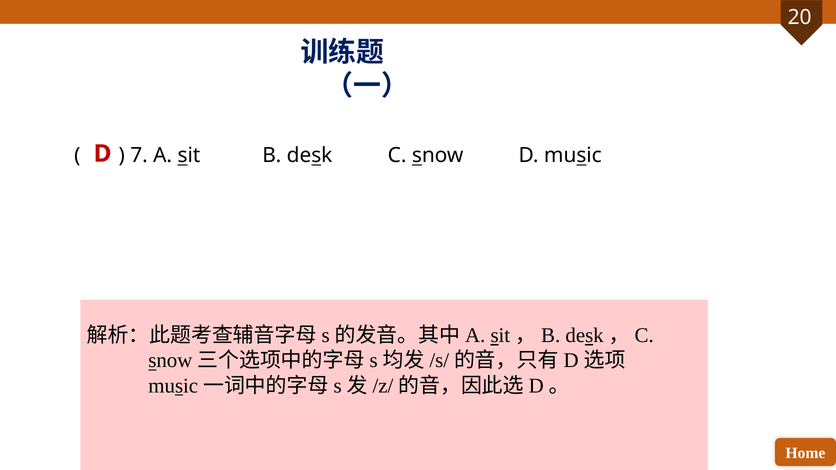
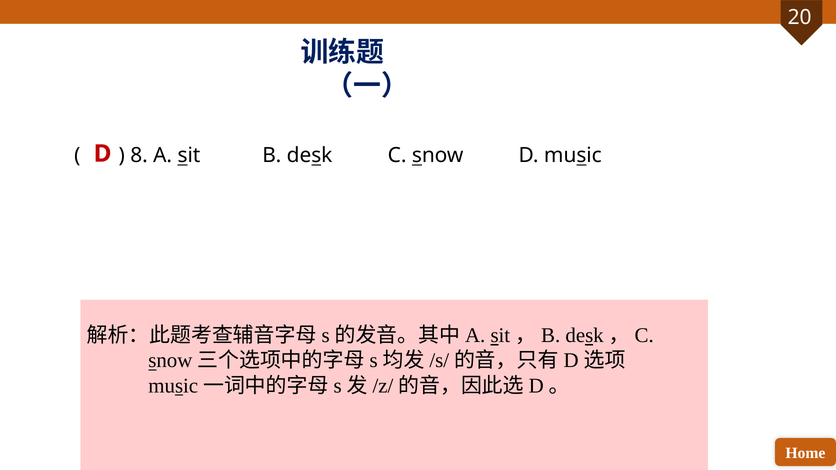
7: 7 -> 8 (139, 156)
